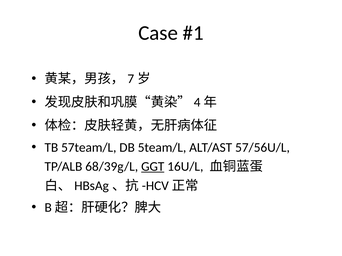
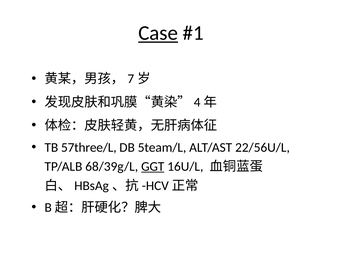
Case underline: none -> present (158, 33)
57team/L: 57team/L -> 57three/L (89, 148)
57/56U/L: 57/56U/L -> 22/56U/L (262, 148)
